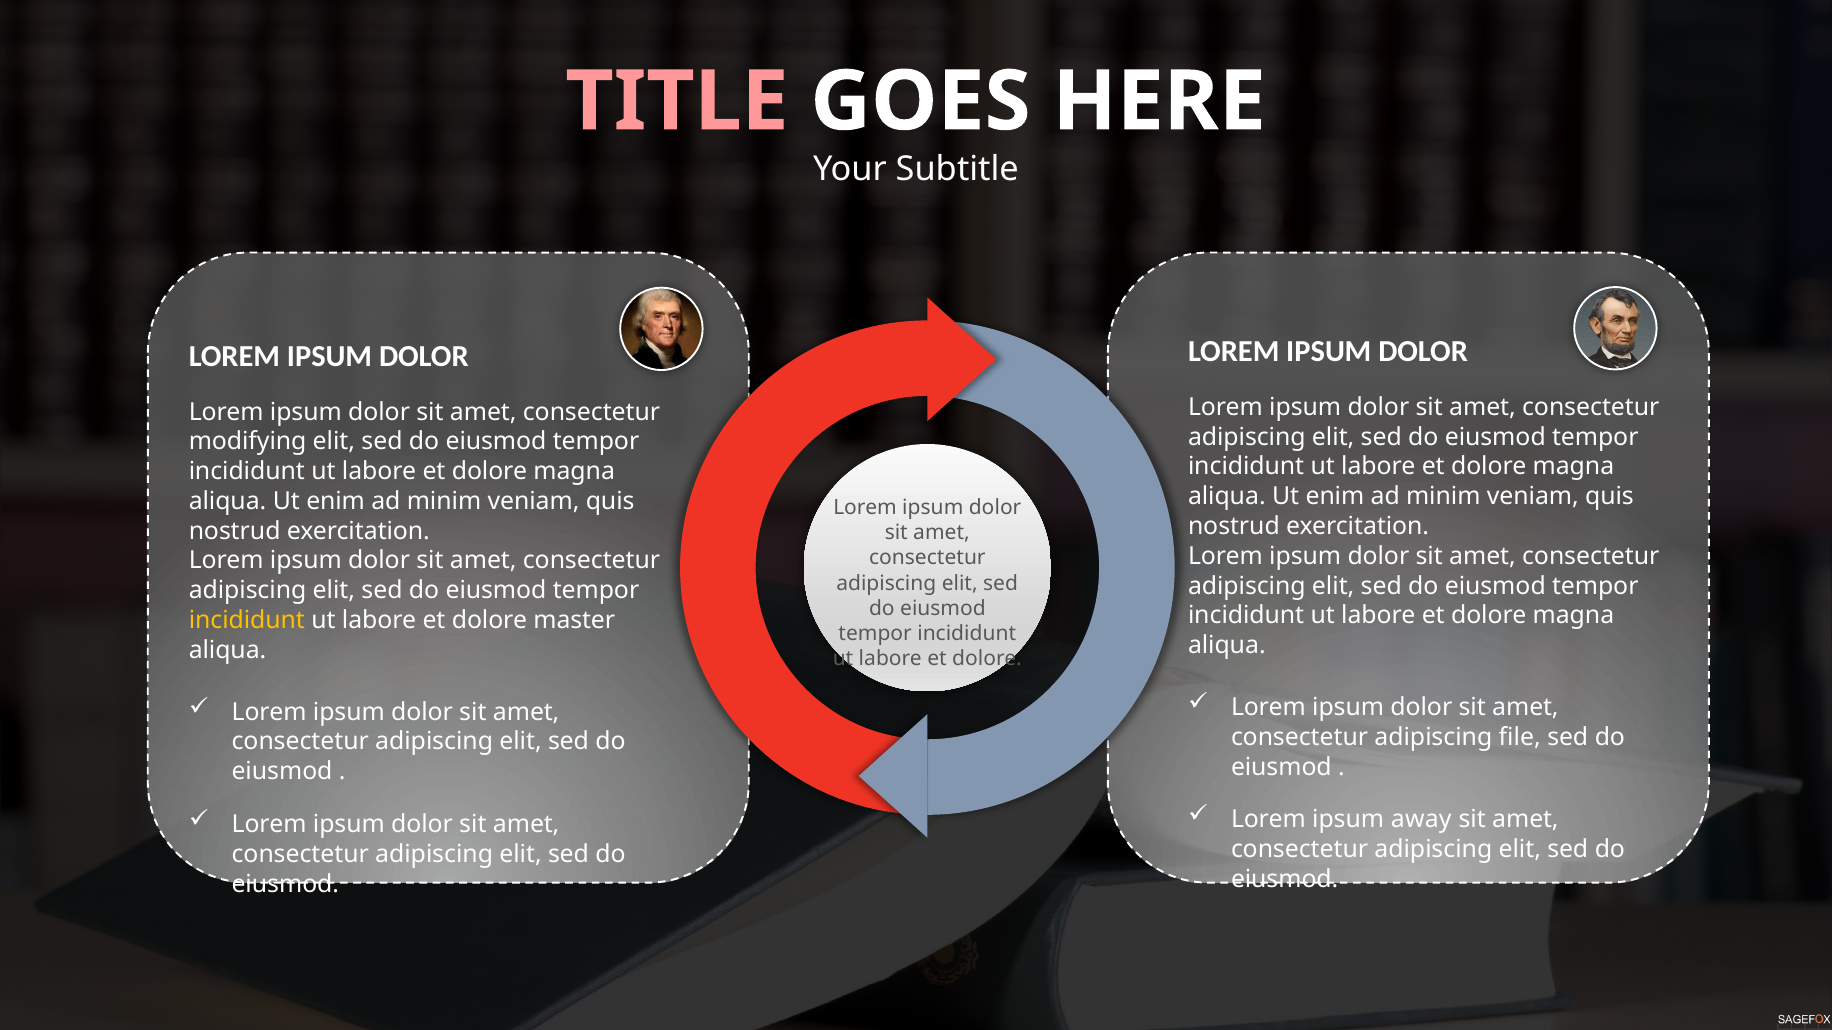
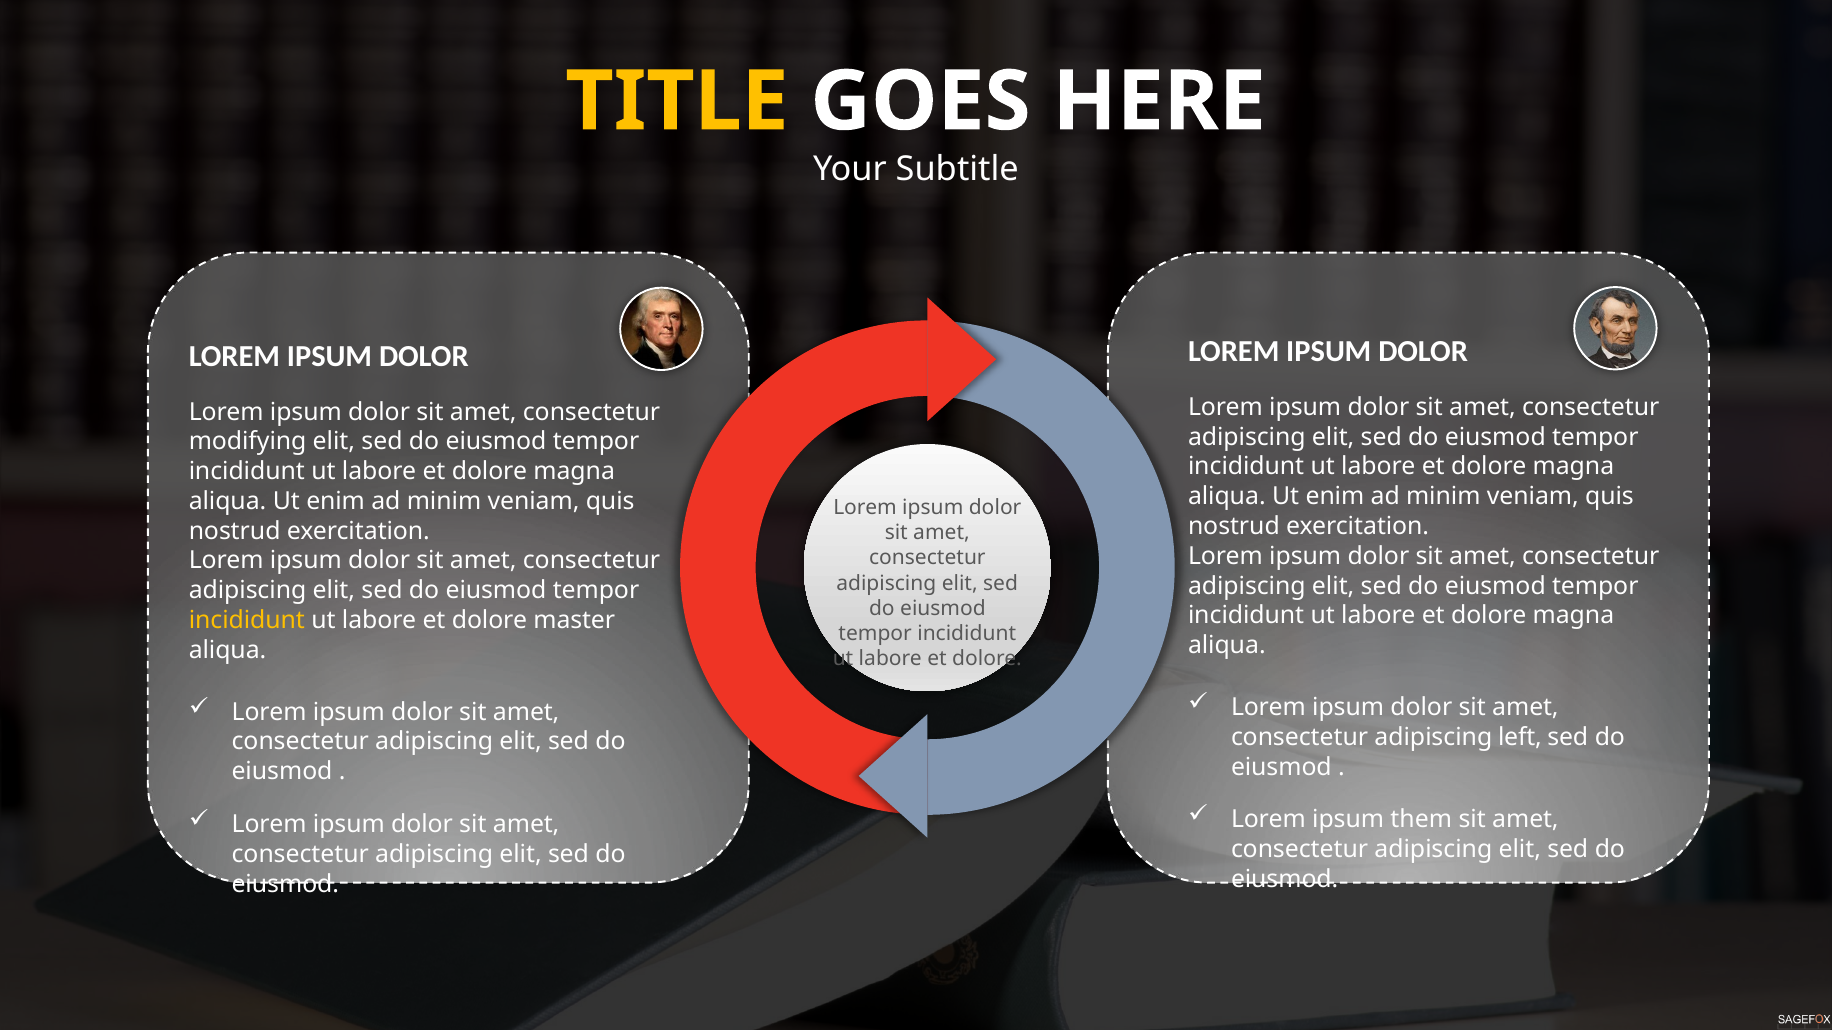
TITLE colour: pink -> yellow (677, 102)
file: file -> left (1520, 737)
away: away -> them (1421, 820)
